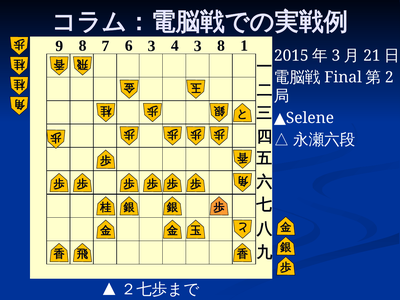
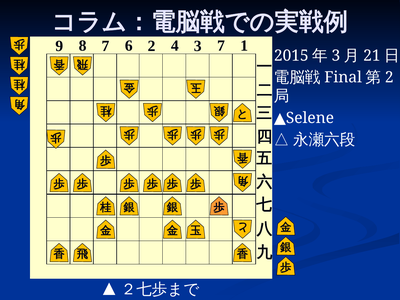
6 3: 3 -> 2 (152, 46)
3 8: 8 -> 7 (221, 46)
